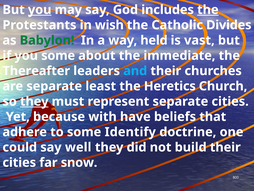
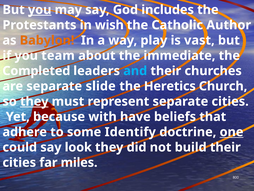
the underline: present -> none (208, 10)
Divides: Divides -> Author (229, 25)
Babylon colour: green -> orange (47, 40)
held: held -> play (154, 40)
you some: some -> team (58, 55)
Thereafter: Thereafter -> Completed (36, 71)
least: least -> slide (101, 86)
one underline: none -> present (232, 132)
well: well -> look (78, 147)
snow: snow -> miles (79, 162)
